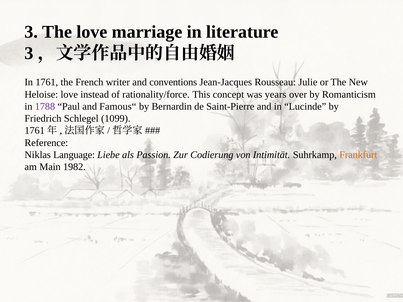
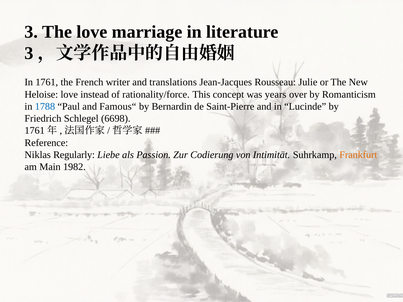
conventions: conventions -> translations (173, 82)
1788 colour: purple -> blue (45, 107)
1099: 1099 -> 6698 (116, 119)
Language: Language -> Regularly (74, 155)
